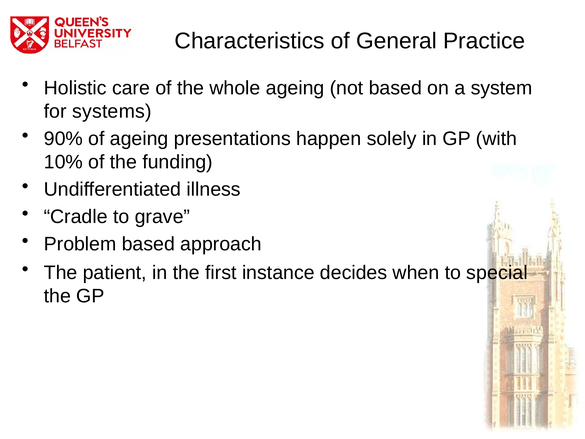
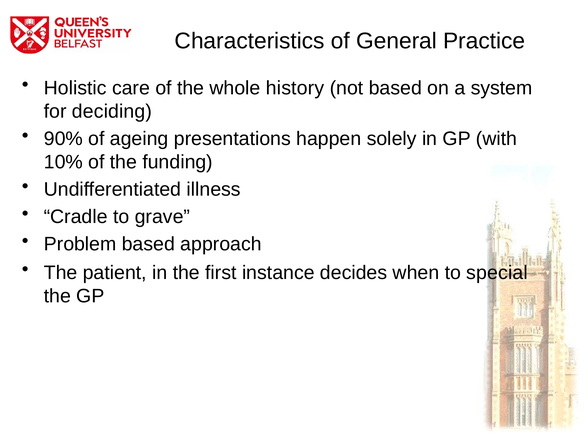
whole ageing: ageing -> history (295, 88)
systems: systems -> deciding (112, 111)
